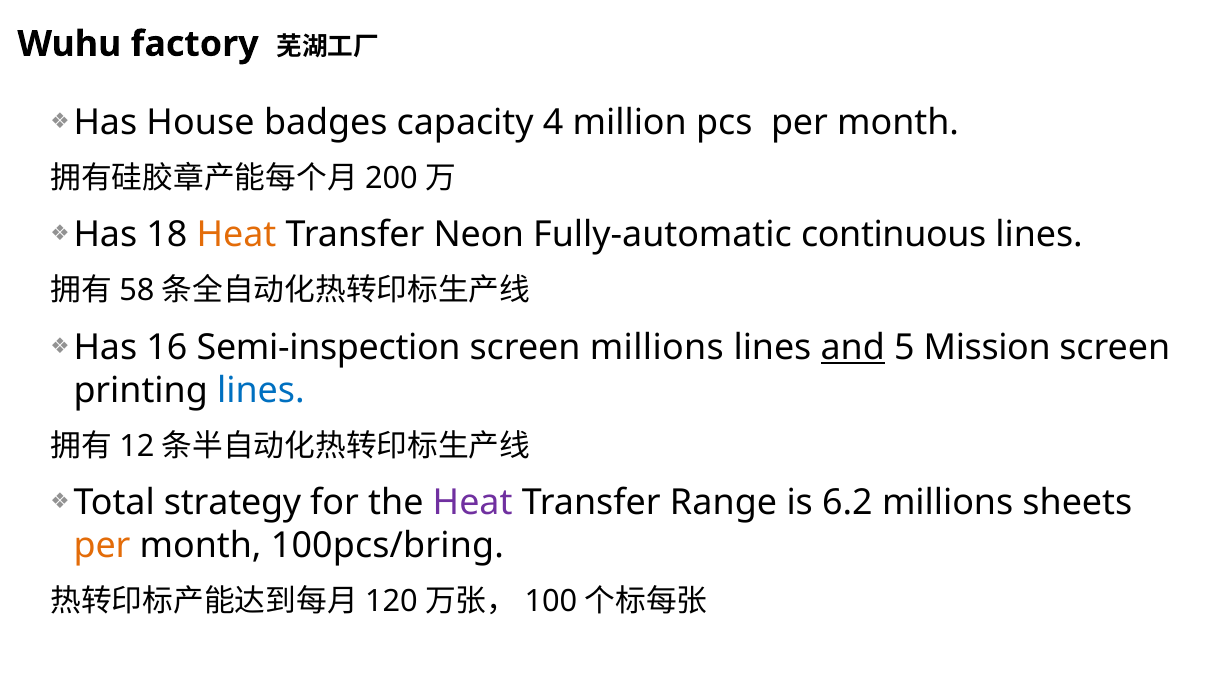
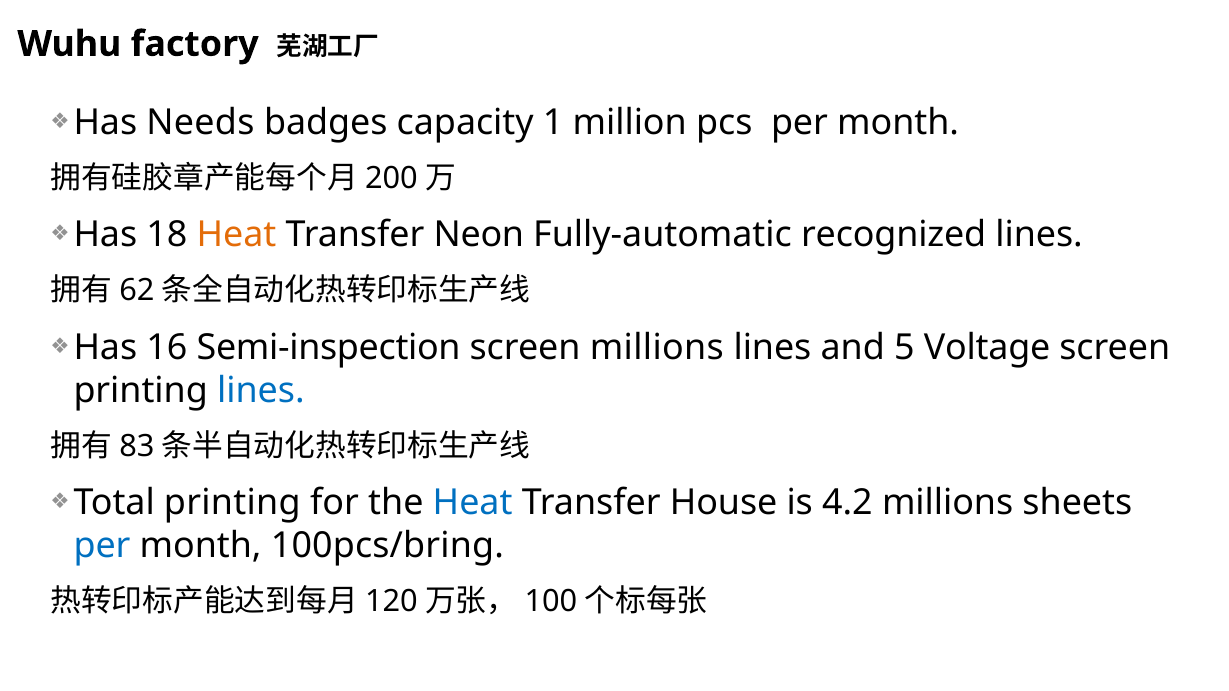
House: House -> Needs (200, 122)
4: 4 -> 1 (553, 122)
continuous: continuous -> recognized (894, 235)
58: 58 -> 62 (137, 291)
and underline: present -> none (853, 348)
Mission: Mission -> Voltage (987, 348)
12: 12 -> 83 (137, 446)
strategy: strategy -> printing (232, 503)
Heat colour: purple -> blue (473, 503)
Range: Range -> House (724, 503)
6.2: 6.2 -> 4.2 (847, 503)
per colour: orange -> blue (102, 546)
